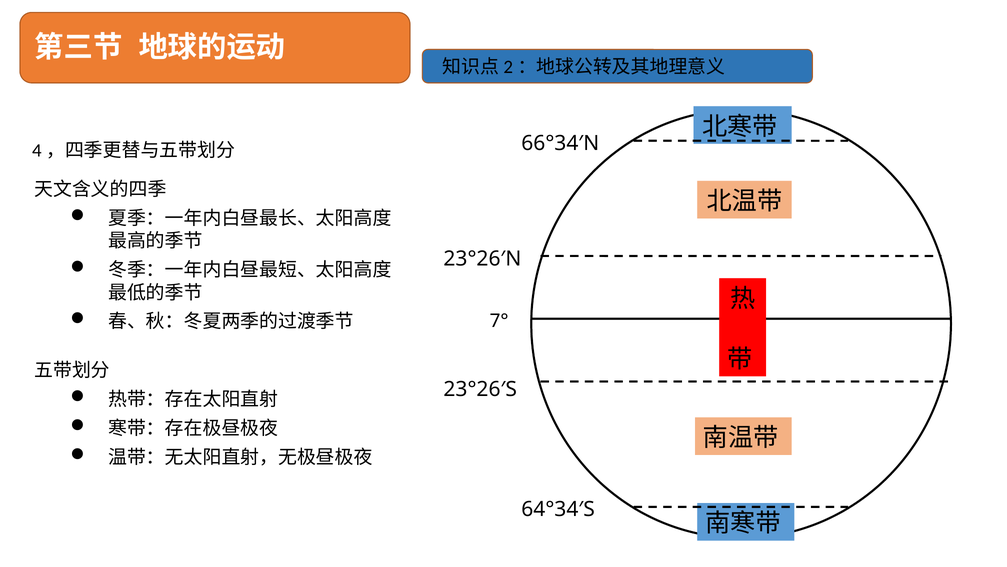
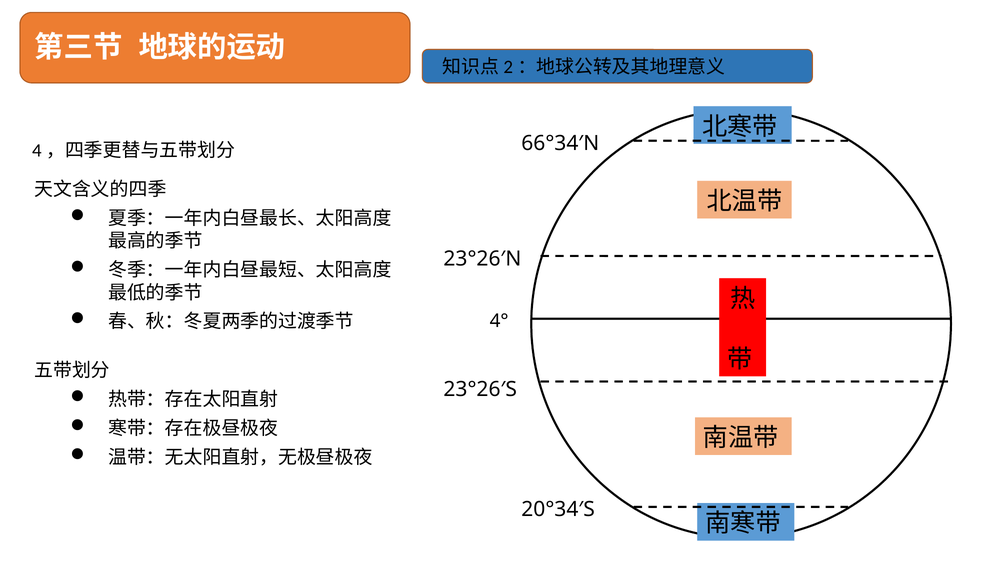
7°: 7° -> 4° (499, 321)
64°34′S: 64°34′S -> 20°34′S (558, 509)
